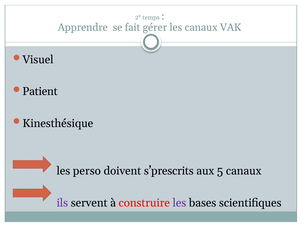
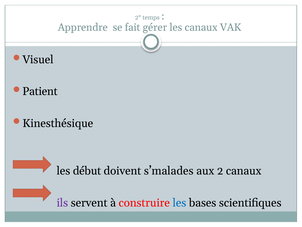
perso: perso -> début (87, 171)
s’prescrits: s’prescrits -> s’malades (169, 171)
5: 5 -> 2 (220, 171)
les colour: purple -> blue (179, 202)
